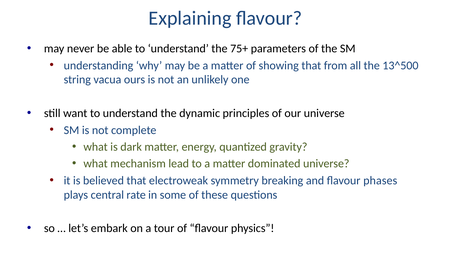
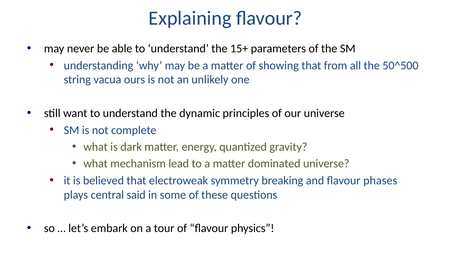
75+: 75+ -> 15+ (239, 49)
13^500: 13^500 -> 50^500 (400, 65)
rate: rate -> said (136, 195)
